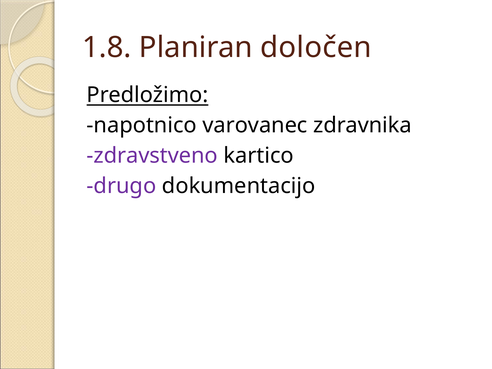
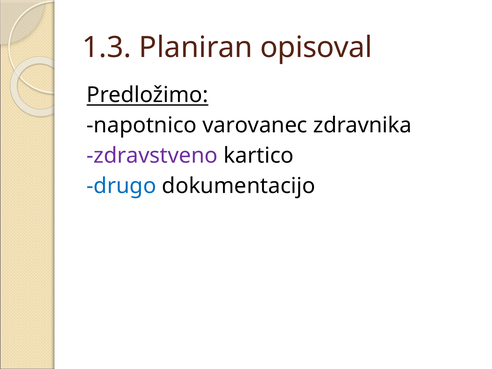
1.8: 1.8 -> 1.3 (107, 48)
določen: določen -> opisoval (316, 48)
drugo colour: purple -> blue (121, 186)
